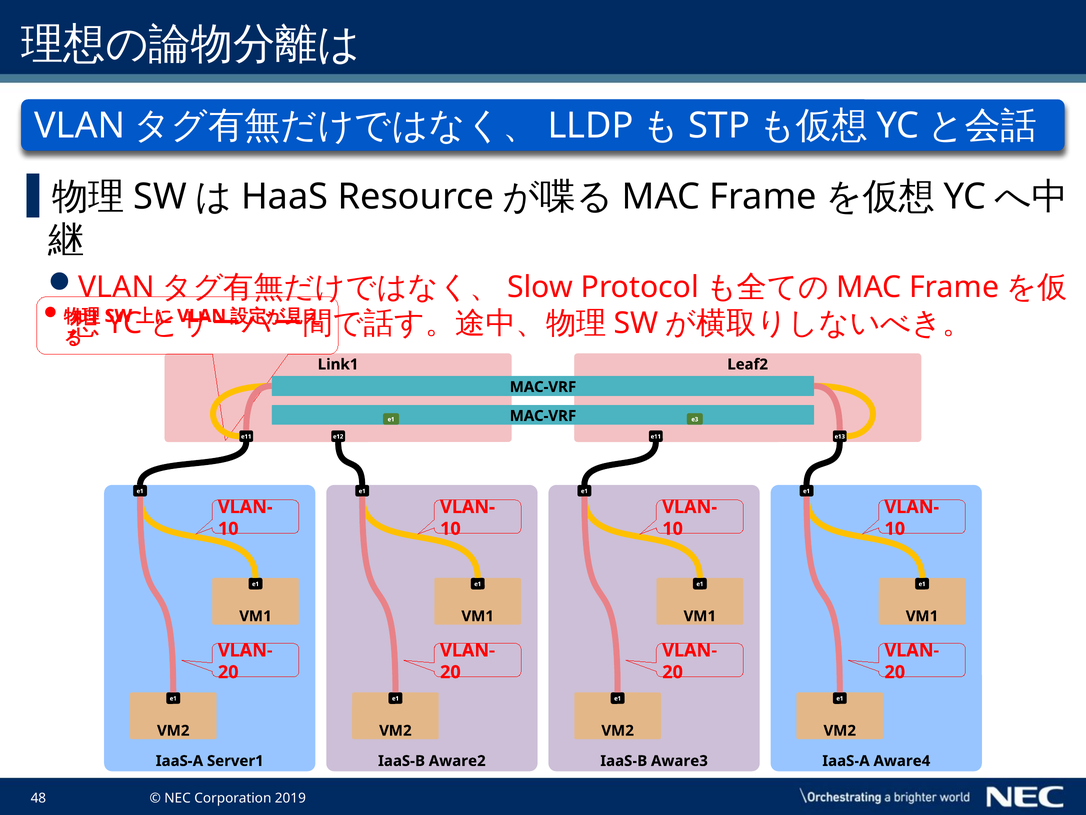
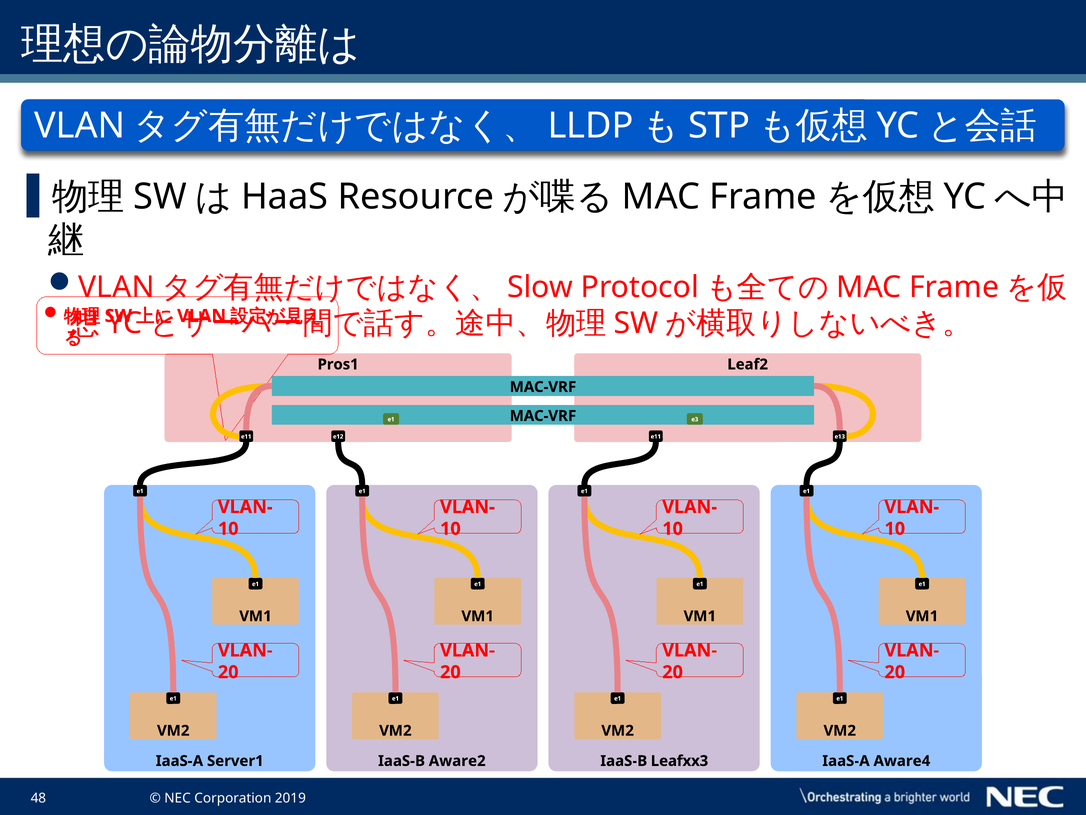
Link1: Link1 -> Pros1 (338, 364)
Aware3: Aware3 -> Leafxx3 (680, 761)
